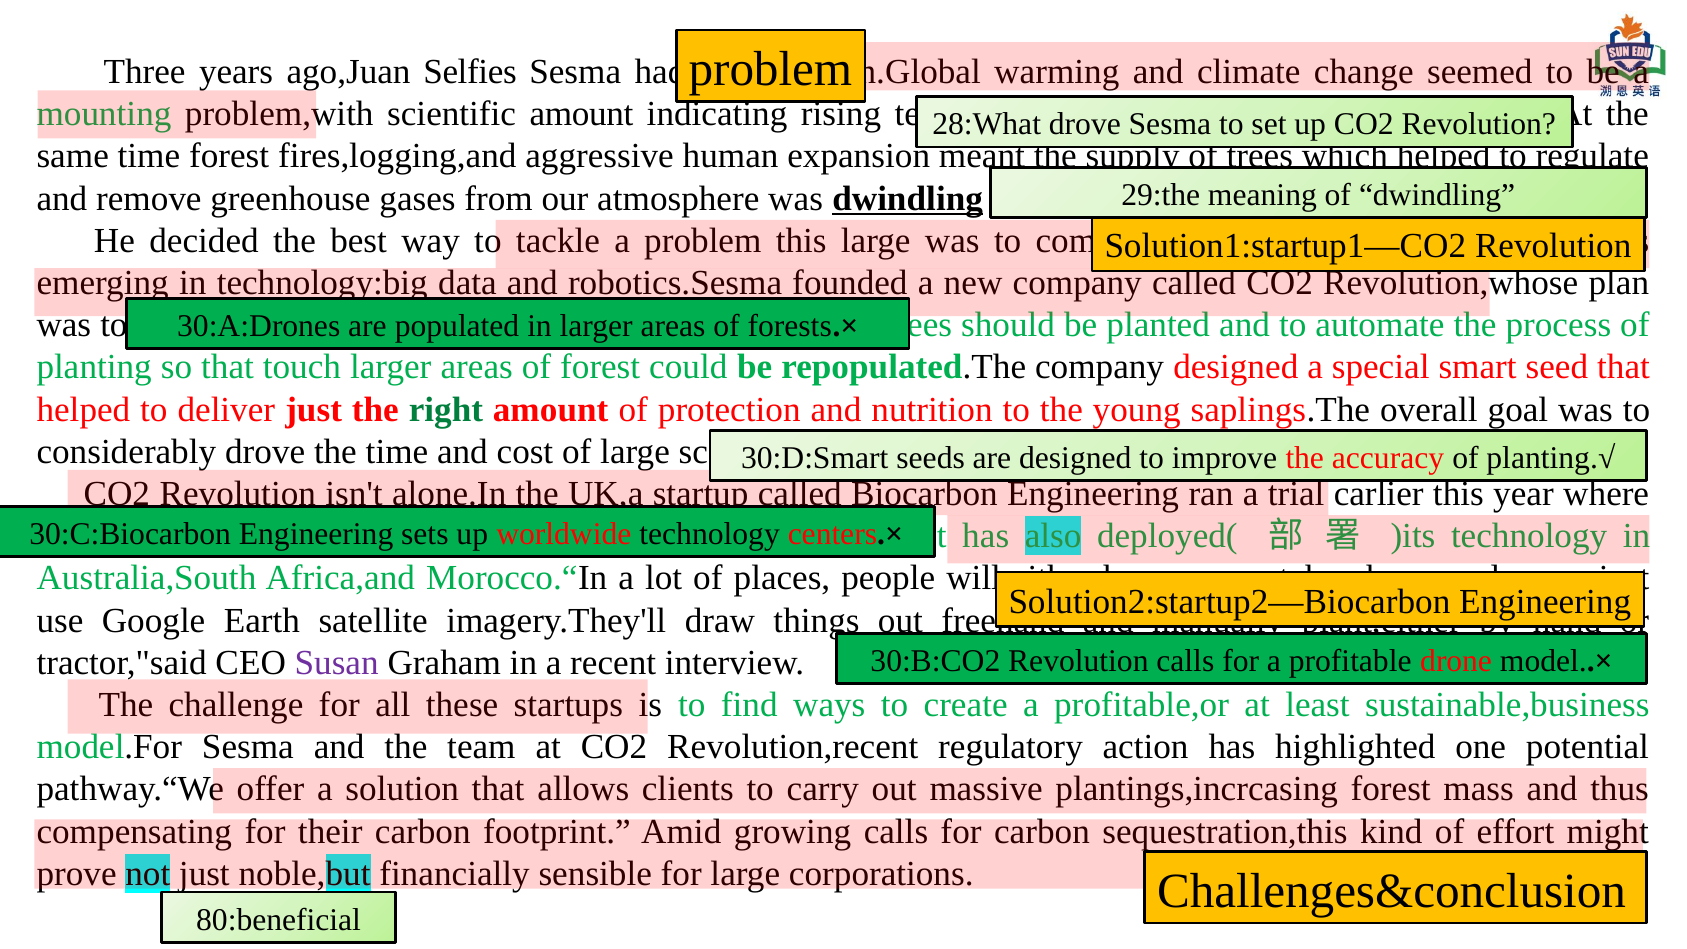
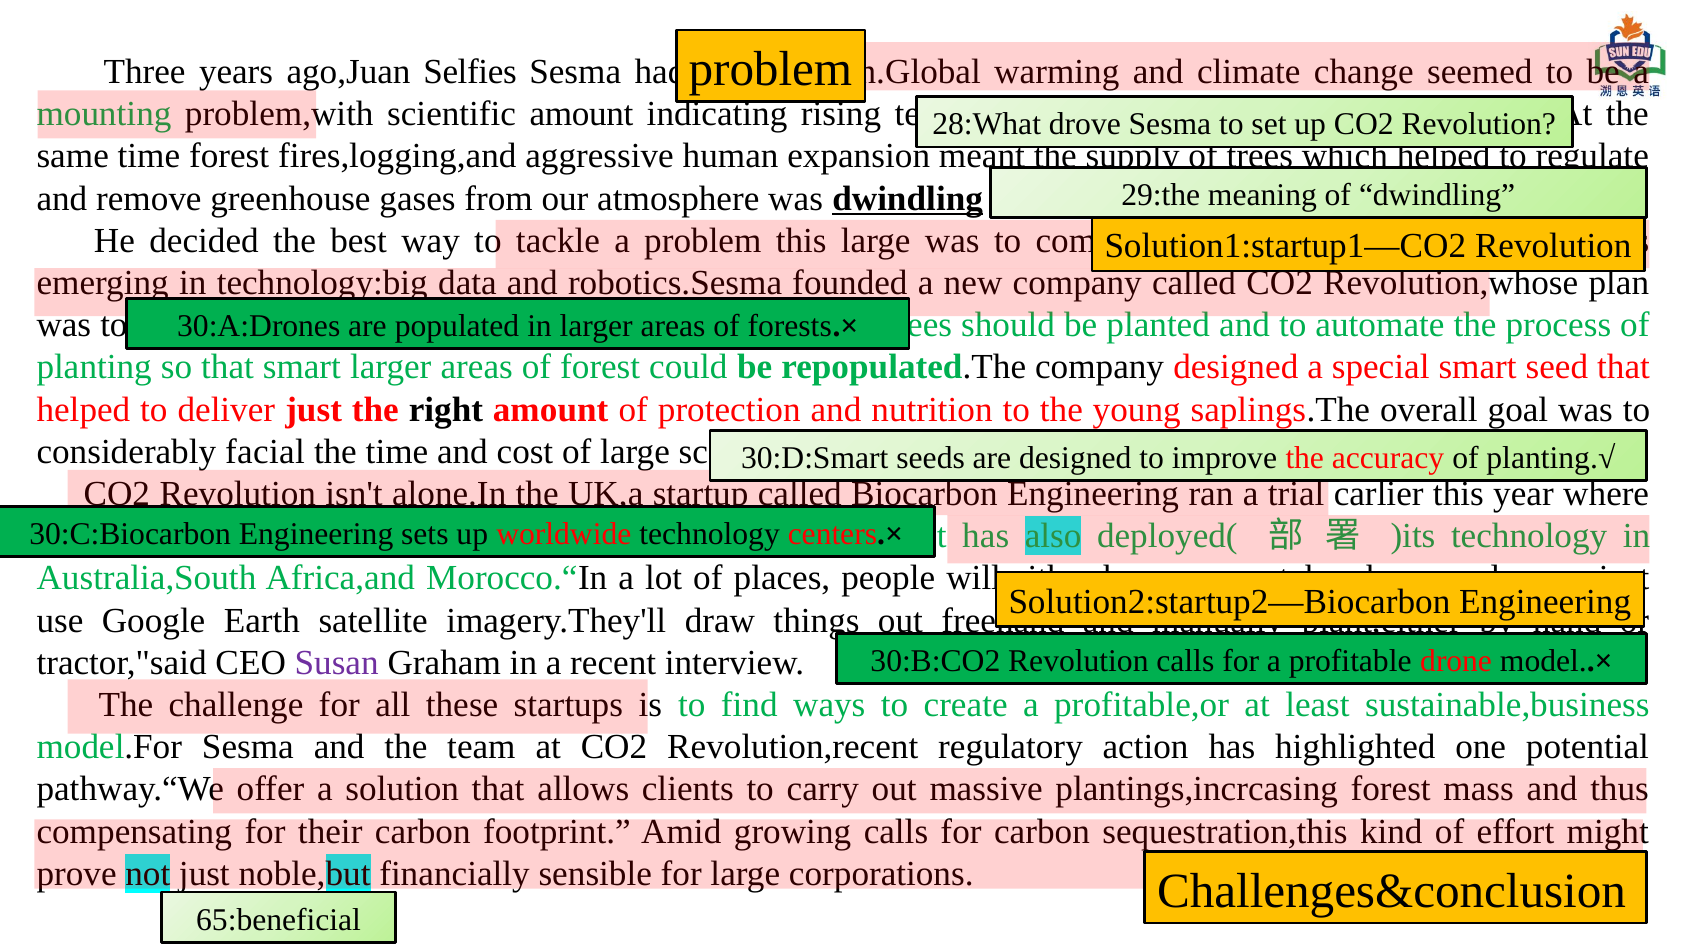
that touch: touch -> smart (302, 367)
right colour: green -> black (446, 409)
considerably drove: drove -> facial (265, 452)
80:beneficial: 80:beneficial -> 65:beneficial (279, 920)
